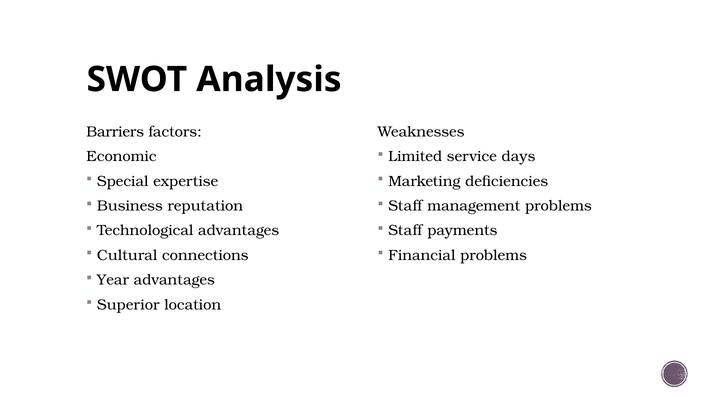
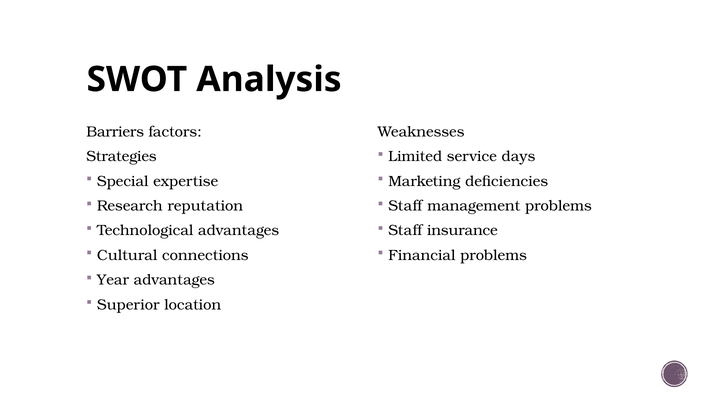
Economic: Economic -> Strategies (121, 157)
Business: Business -> Research (130, 206)
payments: payments -> insurance (462, 231)
